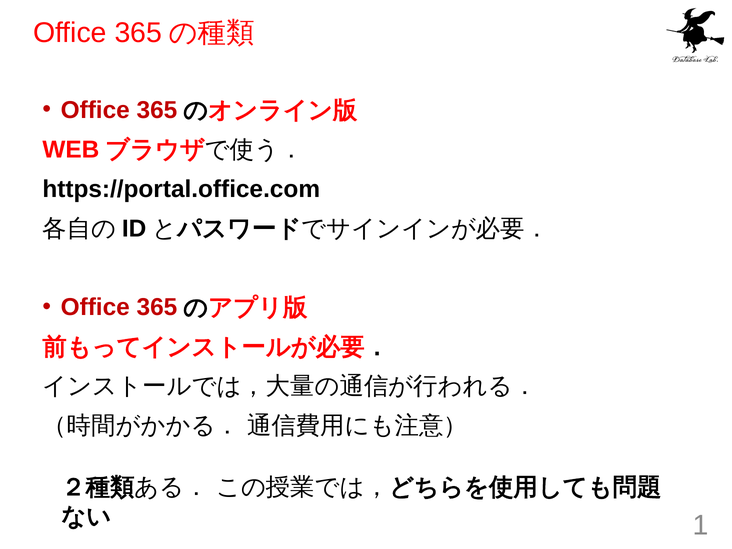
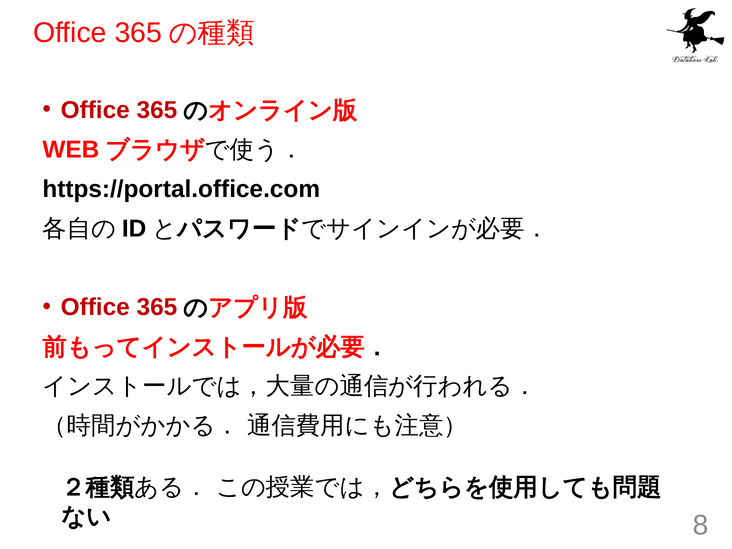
1: 1 -> 8 (701, 525)
